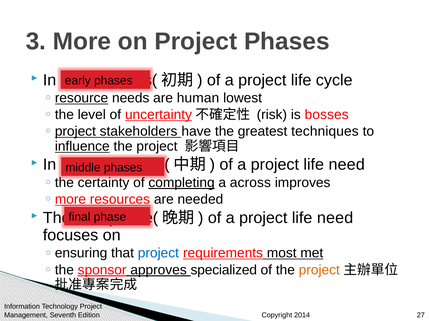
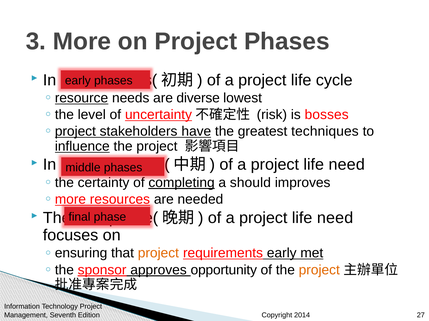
human: human -> diverse (198, 98)
have underline: none -> present (196, 132)
across: across -> should (250, 183)
project colour: blue -> orange (158, 254)
requirements most: most -> early (282, 254)
specialized: specialized -> opportunity (224, 270)
